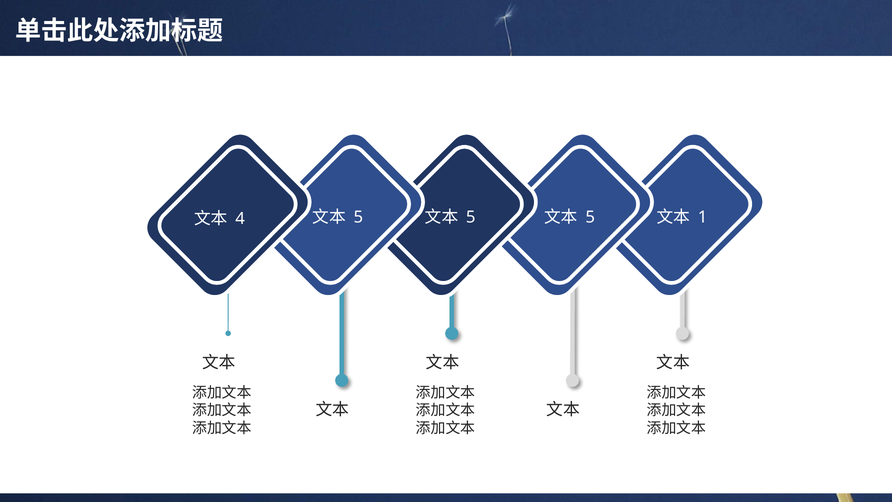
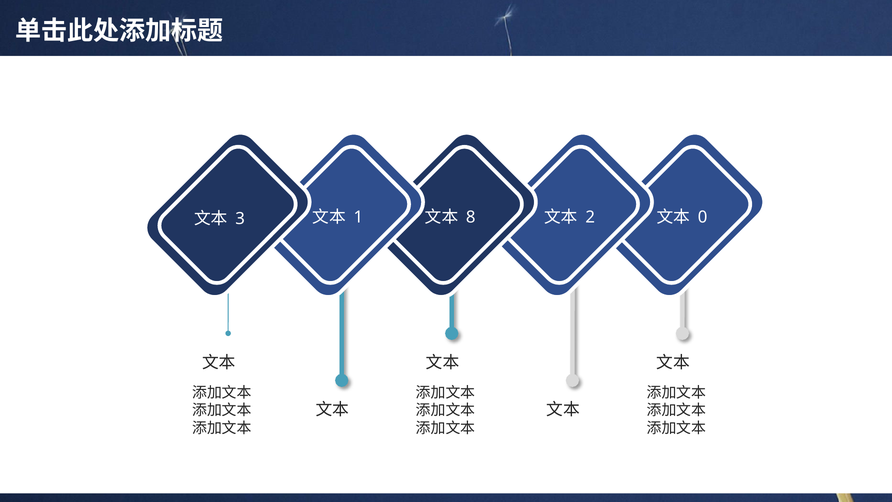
5: 5 -> 1 (358, 217)
5: 5 -> 8 (471, 217)
5: 5 -> 2 (590, 217)
1: 1 -> 0 (703, 217)
4: 4 -> 3 (240, 219)
